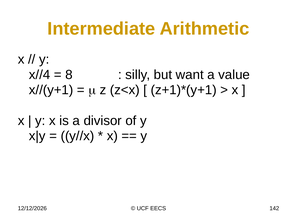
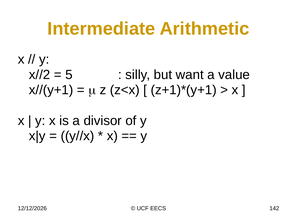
x//4: x//4 -> x//2 (40, 75)
8: 8 -> 5 (69, 75)
